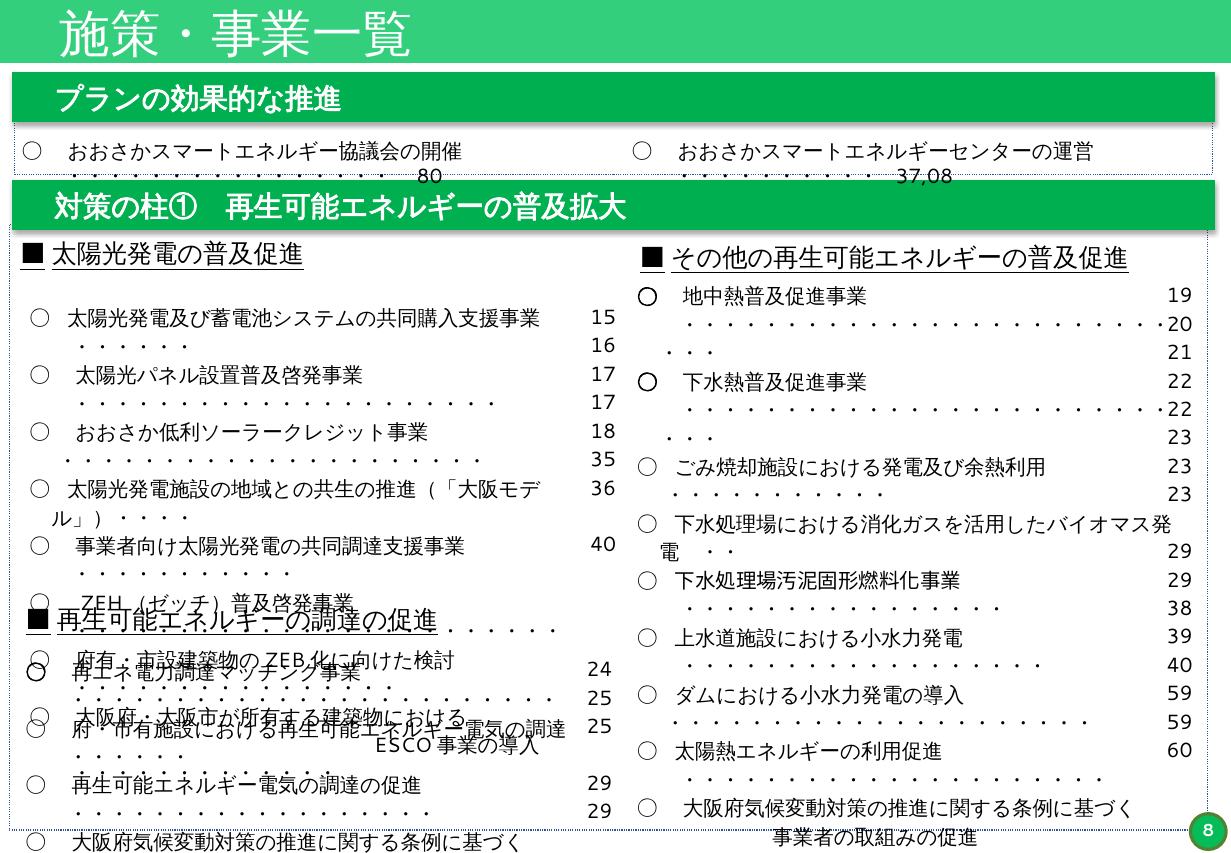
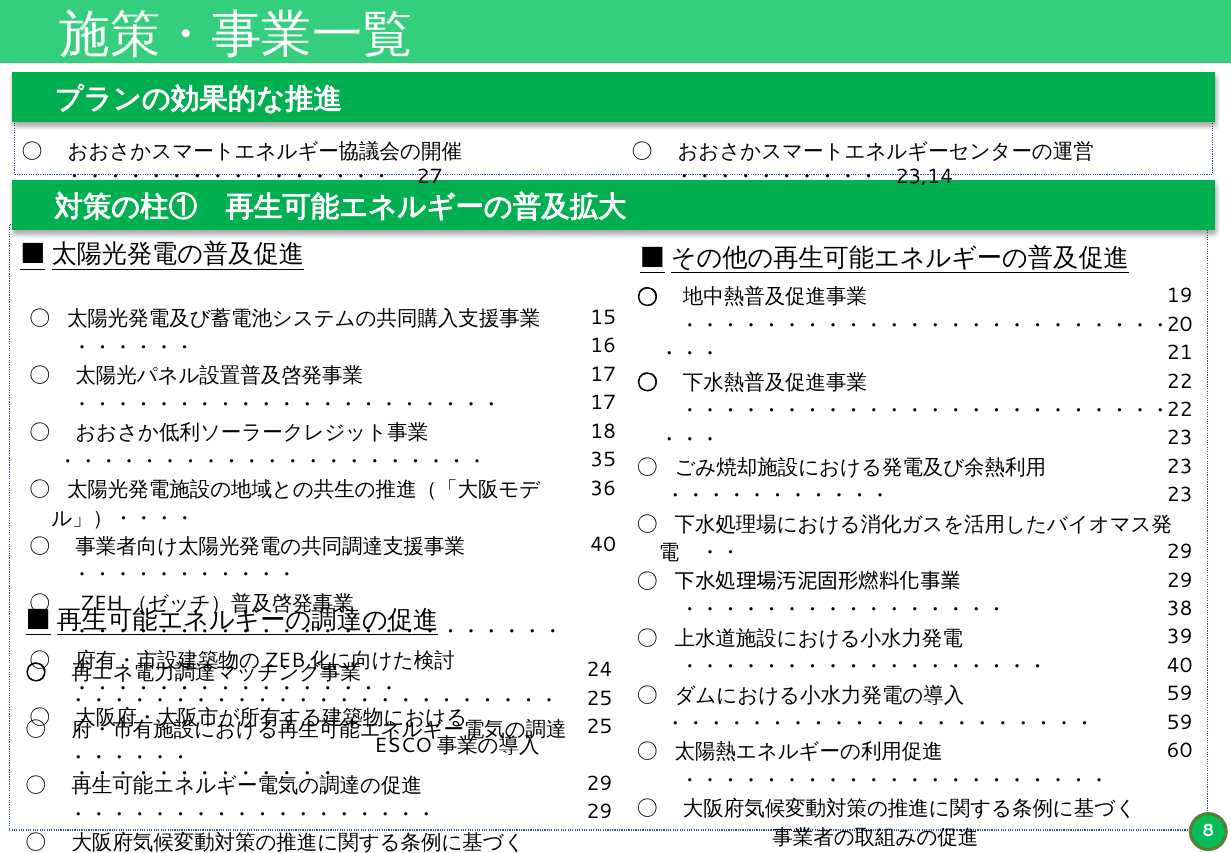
80: 80 -> 27 (430, 177)
37,08: 37,08 -> 23,14 (924, 177)
